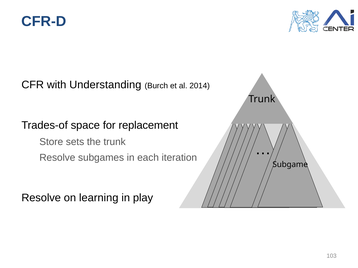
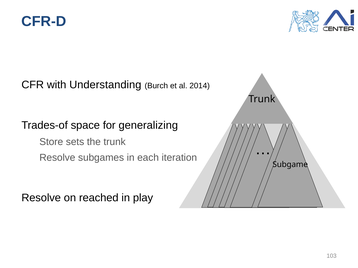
replacement: replacement -> generalizing (148, 126)
learning: learning -> reached (99, 198)
